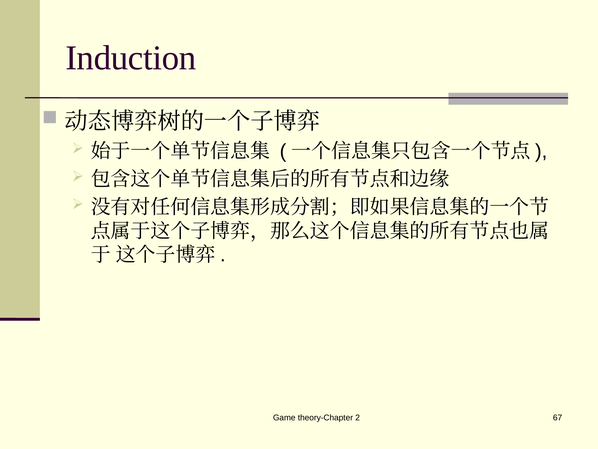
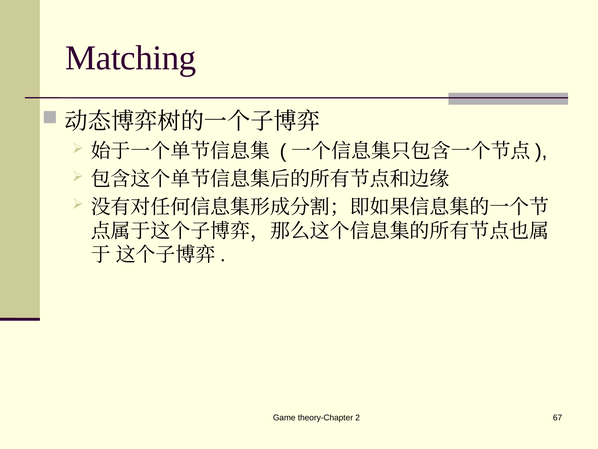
Induction: Induction -> Matching (131, 58)
